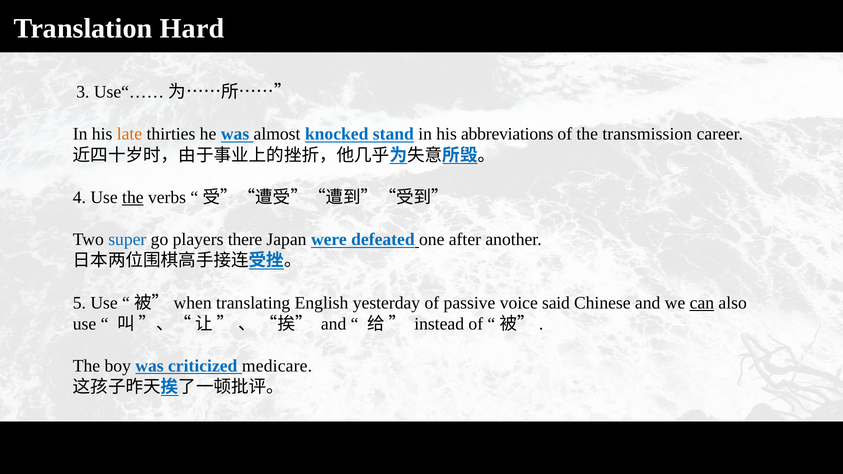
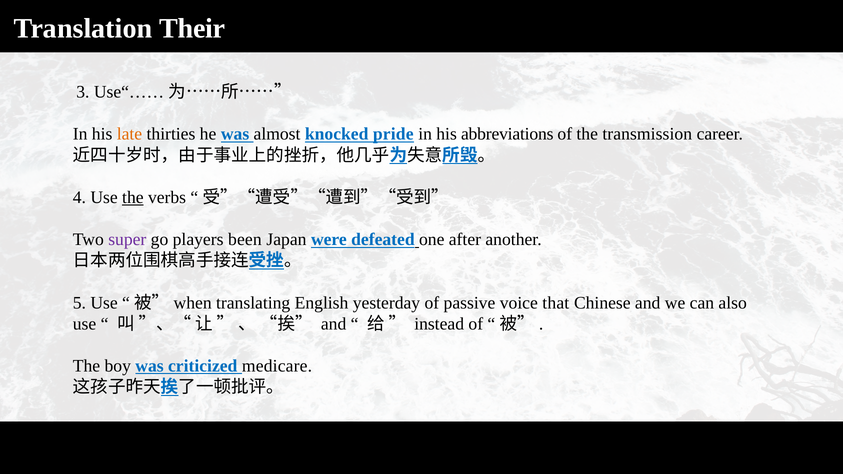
Hard: Hard -> Their (192, 29)
stand: stand -> pride (393, 134)
super colour: blue -> purple (127, 240)
there: there -> been (245, 240)
said: said -> that (556, 303)
can underline: present -> none (702, 303)
